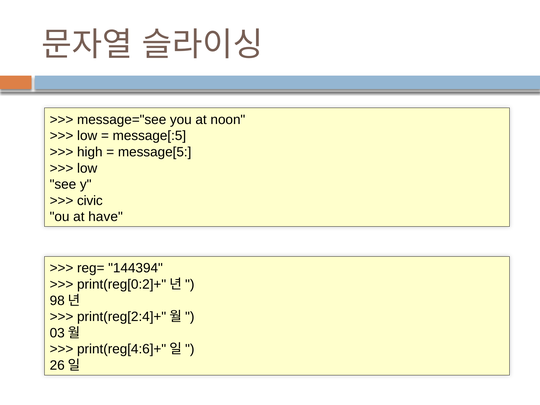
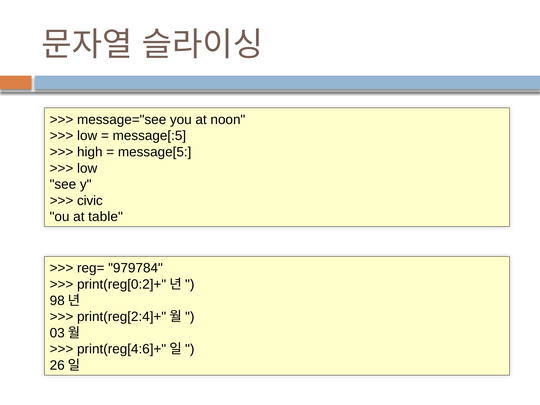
have: have -> table (106, 217)
144394: 144394 -> 979784 (135, 268)
